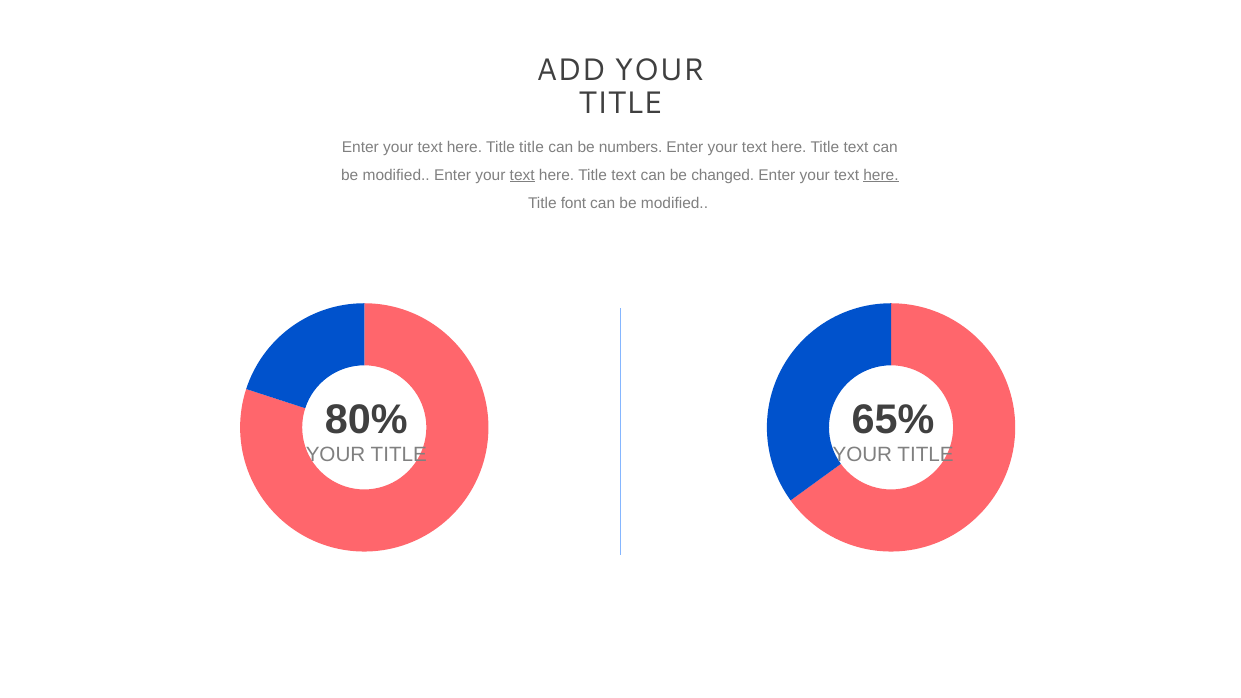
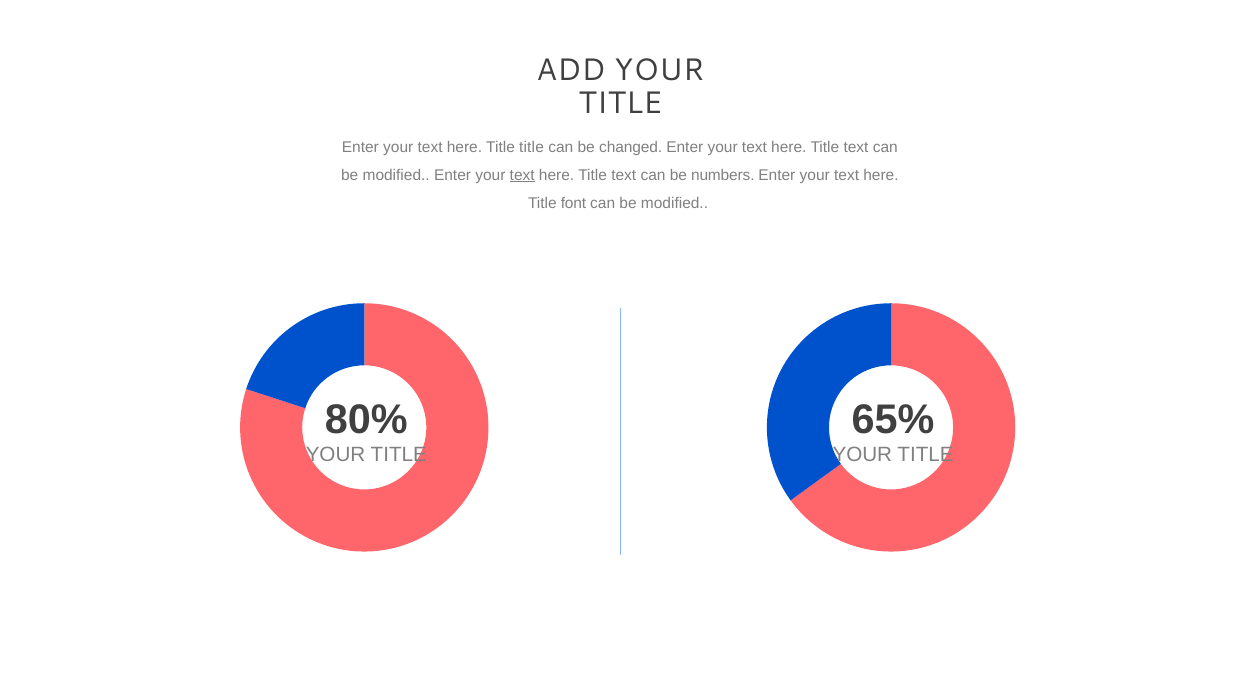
numbers: numbers -> changed (631, 147)
changed: changed -> numbers (723, 175)
here underline: present -> none (881, 175)
